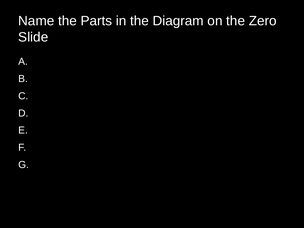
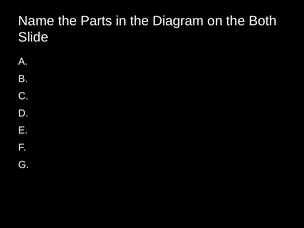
Zero: Zero -> Both (263, 21)
